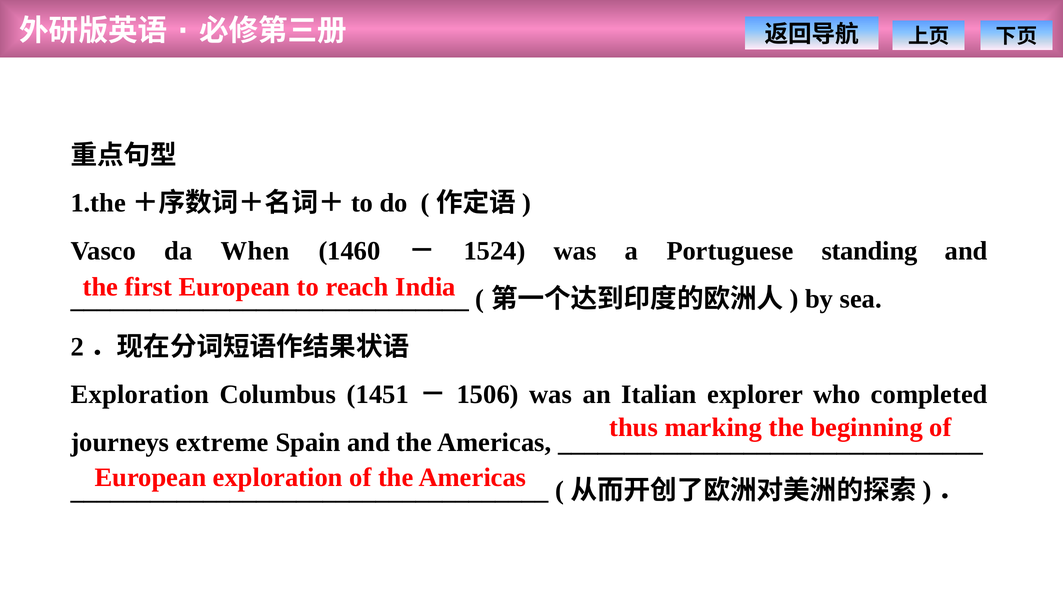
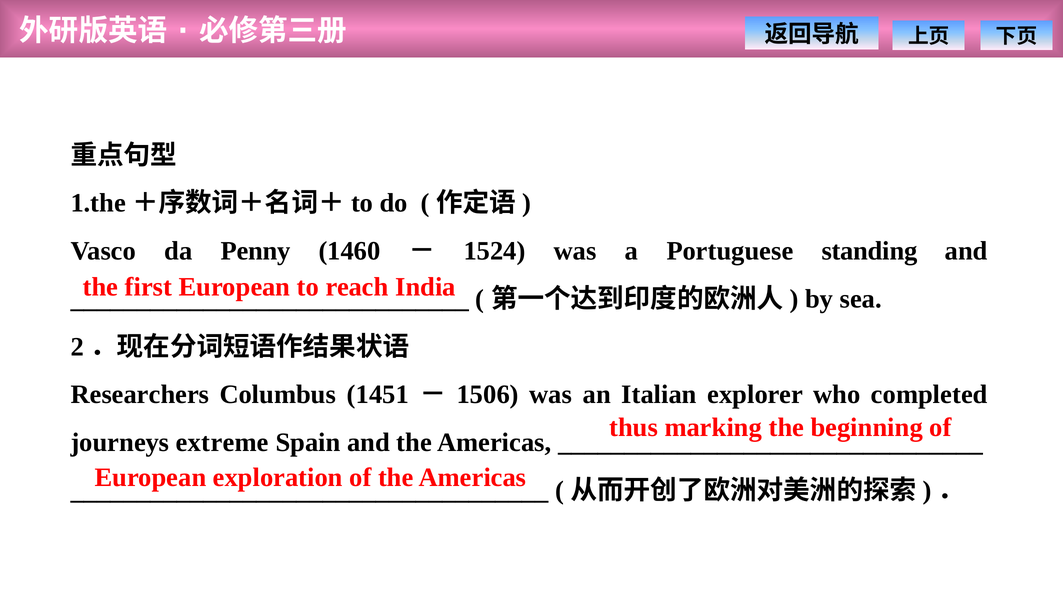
When: When -> Penny (256, 251)
Exploration: Exploration -> Researchers (140, 395)
